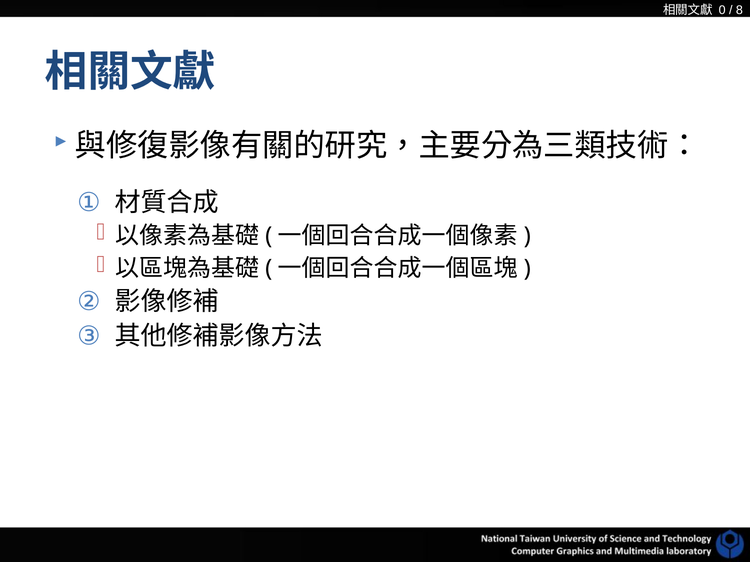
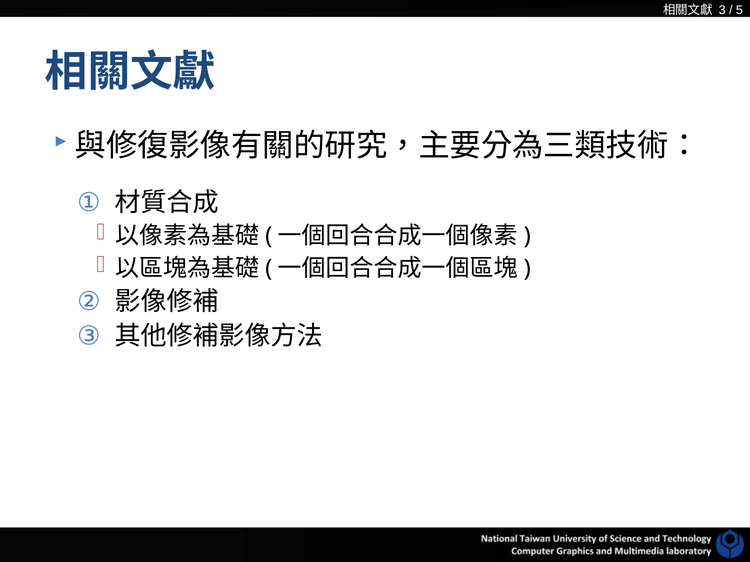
0: 0 -> 3 (722, 10)
8: 8 -> 5 (739, 10)
